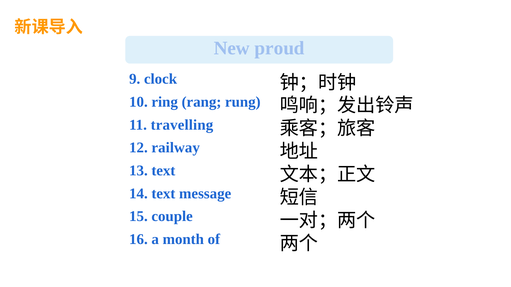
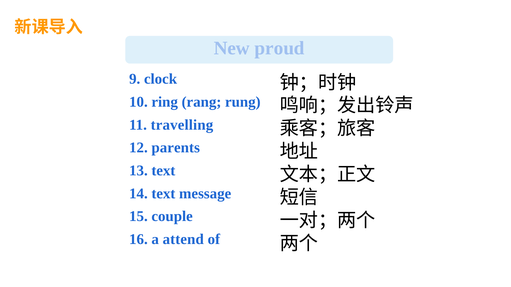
railway: railway -> parents (176, 148)
month: month -> attend (183, 240)
